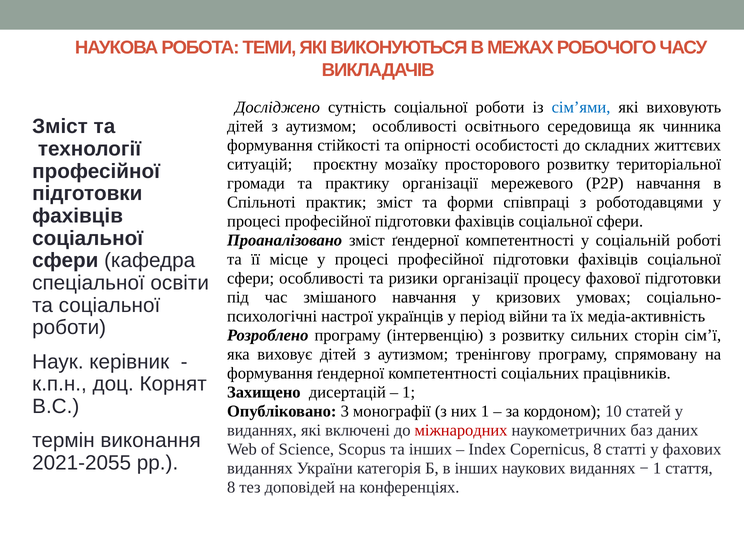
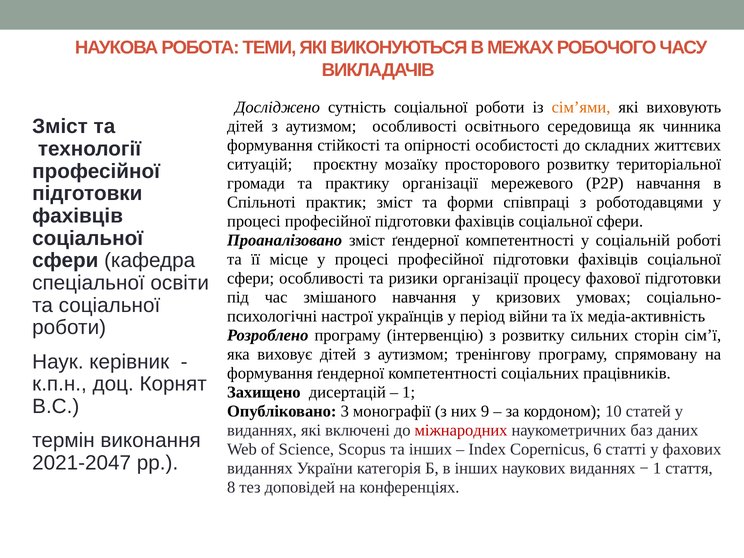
сім’ями colour: blue -> orange (581, 107)
них 1: 1 -> 9 (485, 411)
Copernicus 8: 8 -> 6 (597, 449)
2021-2055: 2021-2055 -> 2021-2047 (82, 463)
